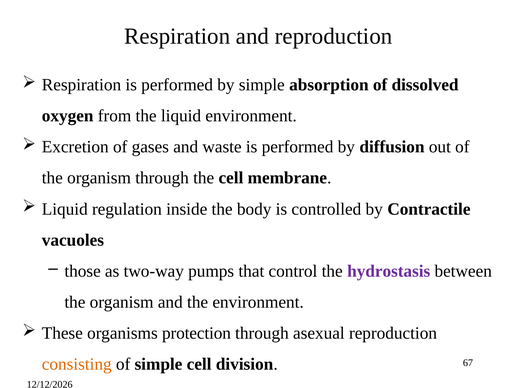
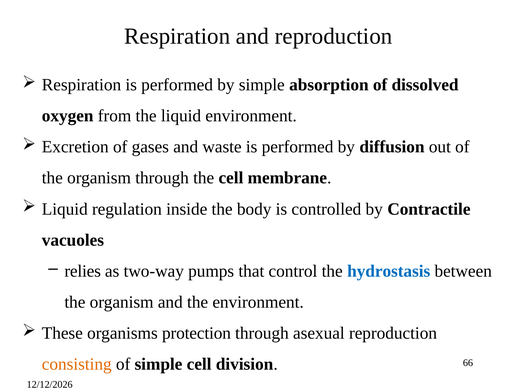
those: those -> relies (83, 271)
hydrostasis colour: purple -> blue (389, 271)
67: 67 -> 66 (468, 363)
